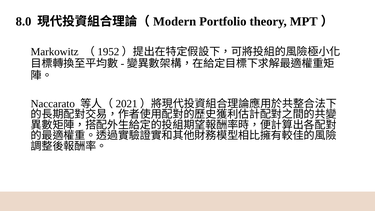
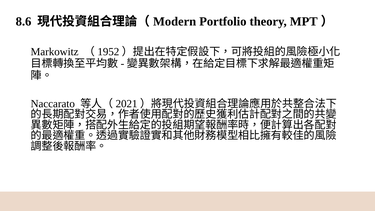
8.0: 8.0 -> 8.6 (24, 22)
